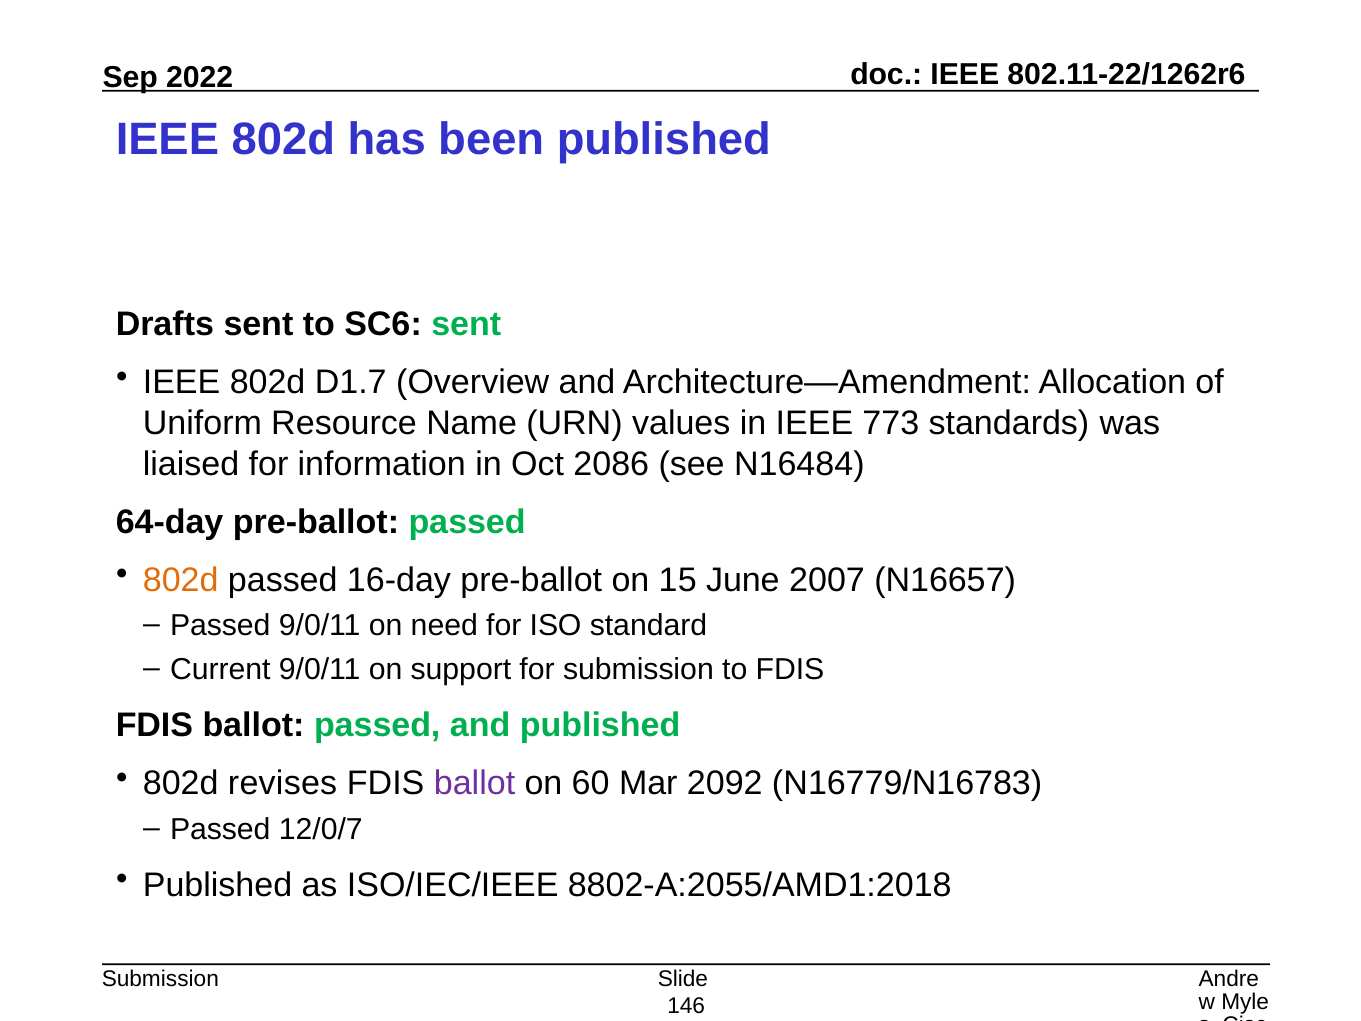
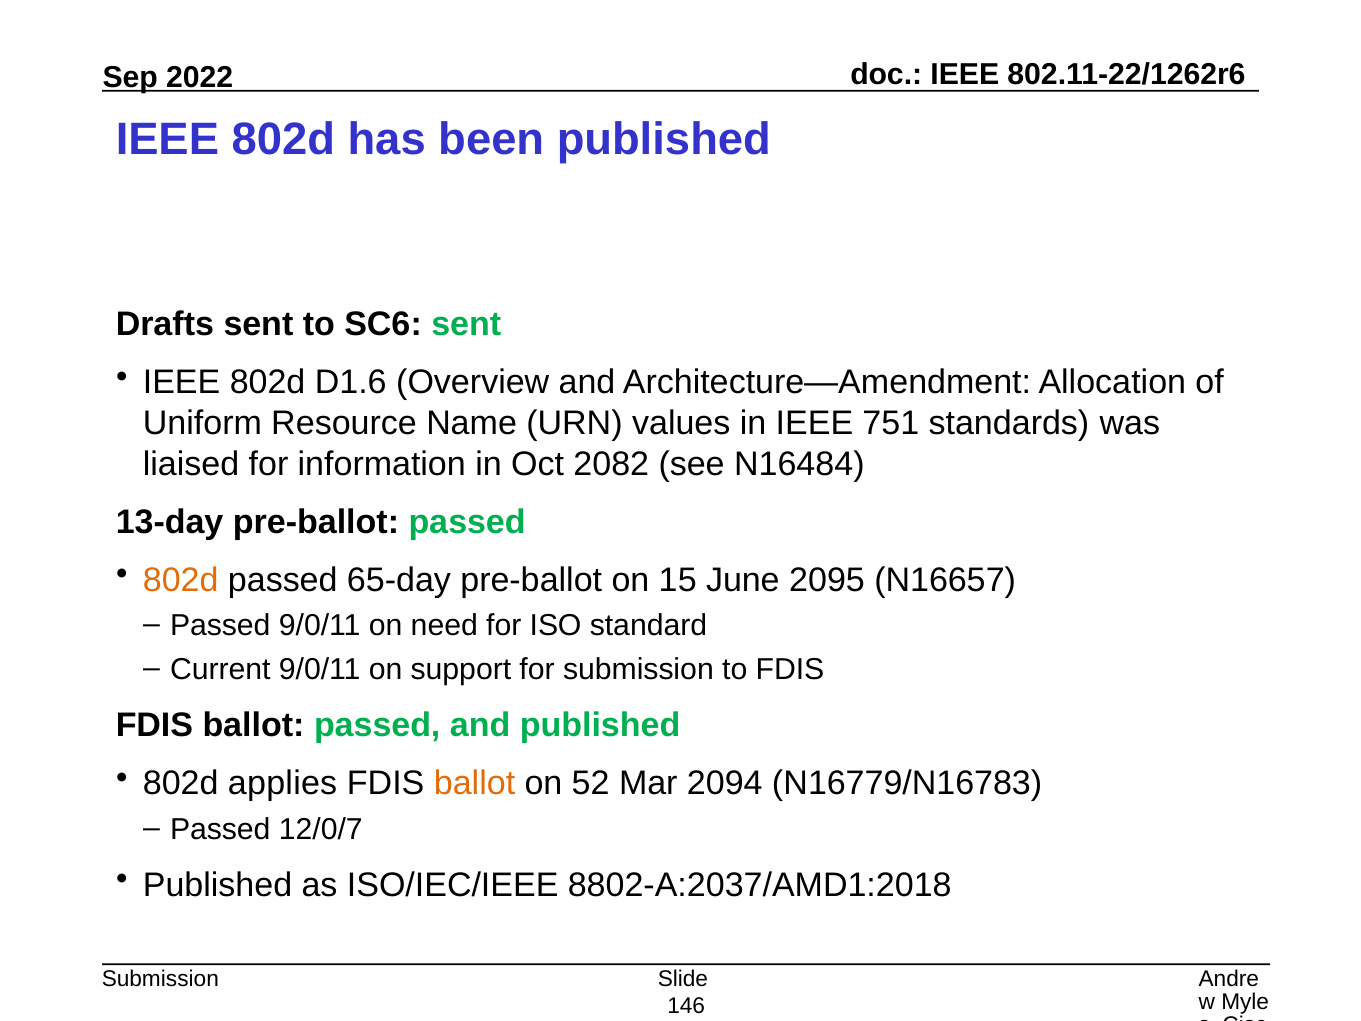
D1.7: D1.7 -> D1.6 (351, 382)
773: 773 -> 751 (891, 423)
2086: 2086 -> 2082 (611, 464)
64-day: 64-day -> 13-day (170, 522)
16-day: 16-day -> 65-day (399, 580)
2007: 2007 -> 2095 (827, 580)
revises: revises -> applies (283, 783)
ballot colour: purple -> orange (475, 783)
60: 60 -> 52 (591, 783)
2092: 2092 -> 2094 (725, 783)
8802-A:2055/AMD1:2018: 8802-A:2055/AMD1:2018 -> 8802-A:2037/AMD1:2018 (760, 885)
